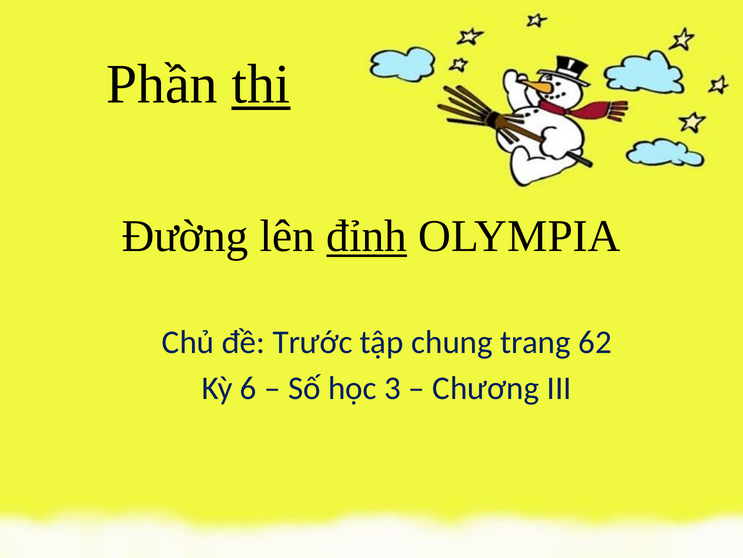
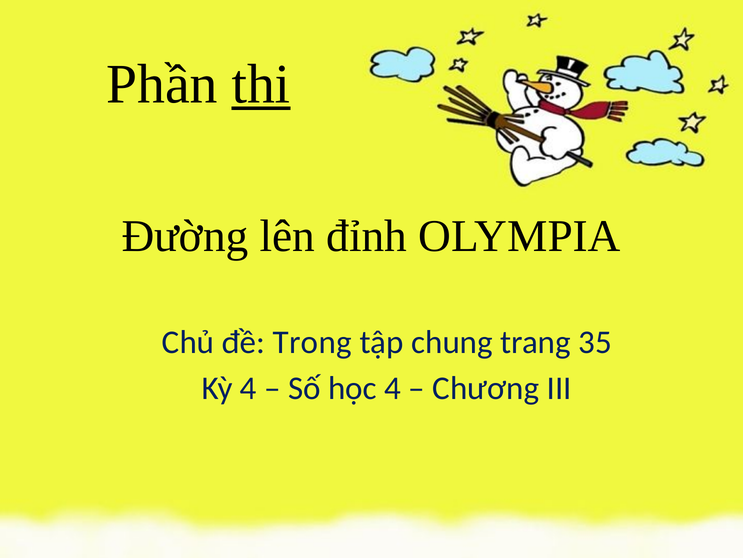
đỉnh underline: present -> none (367, 236)
Trước: Trước -> Trong (312, 342)
62: 62 -> 35 (595, 342)
Kỳ 6: 6 -> 4 (248, 388)
học 3: 3 -> 4 (393, 388)
